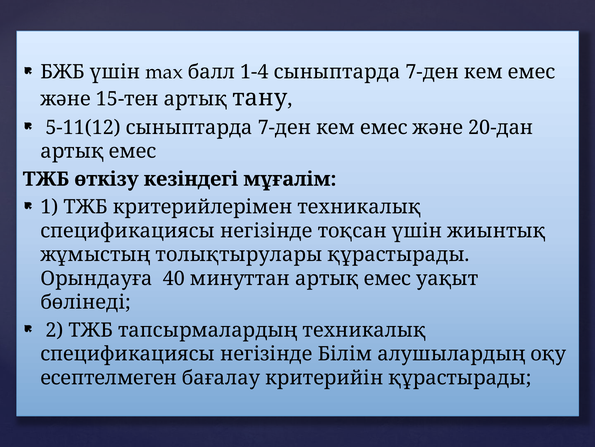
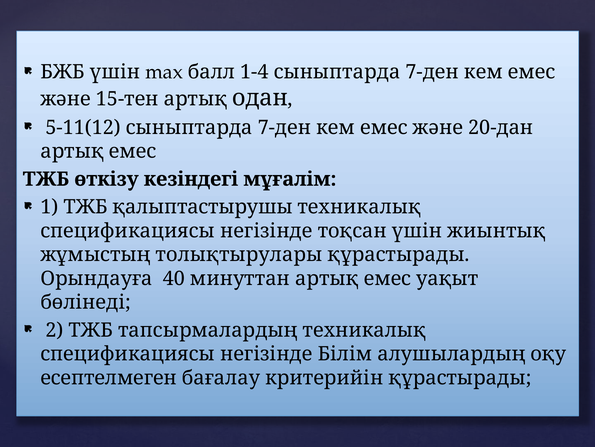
тану: тану -> одан (260, 98)
критерийлерімен: критерийлерімен -> қалыптастырушы (203, 207)
